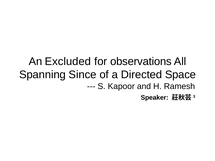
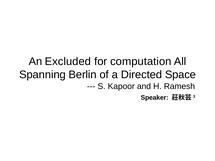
observations: observations -> computation (141, 62)
Since: Since -> Berlin (83, 75)
